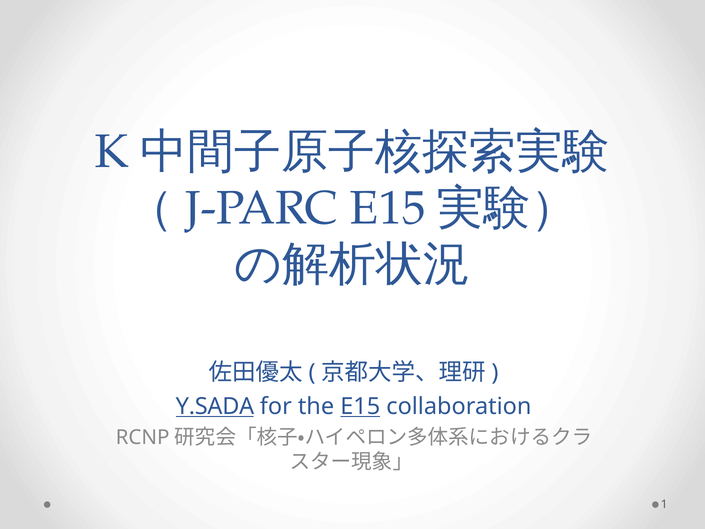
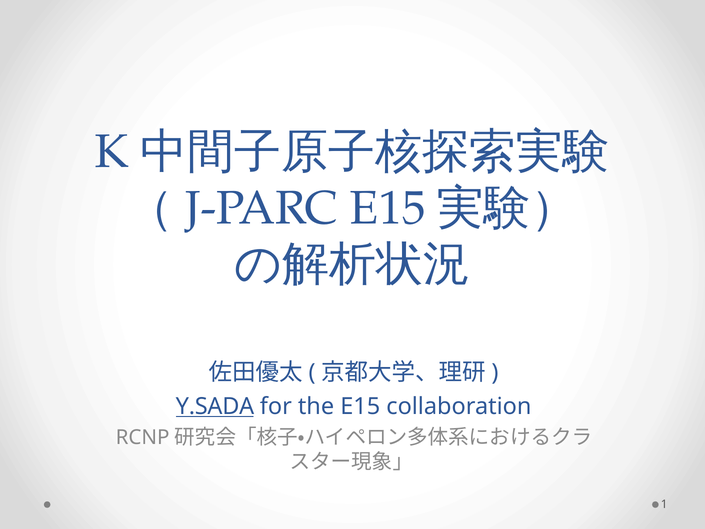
E15 underline: present -> none (360, 406)
